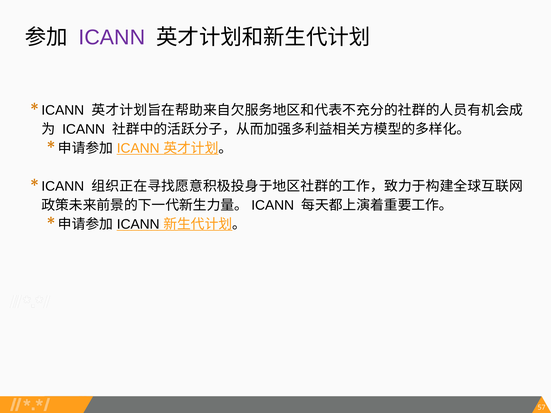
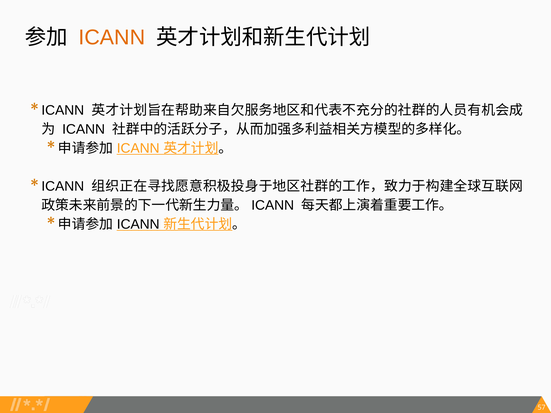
ICANN colour: purple -> orange (112, 38)
